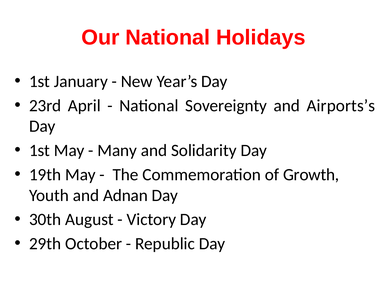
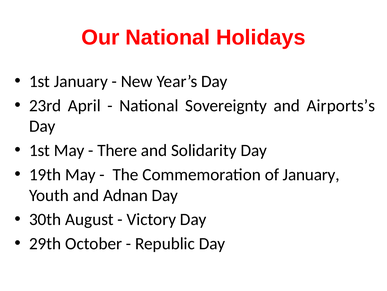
Many: Many -> There (117, 150)
of Growth: Growth -> January (311, 174)
